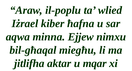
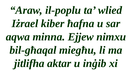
mqar: mqar -> inġib (95, 63)
